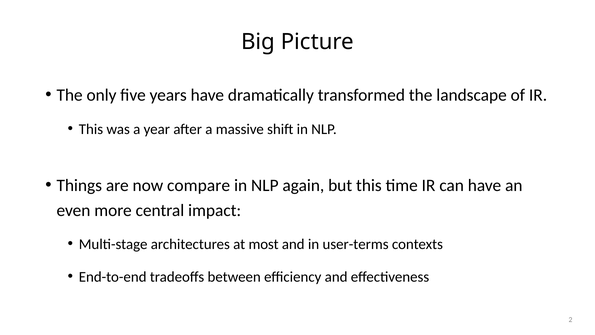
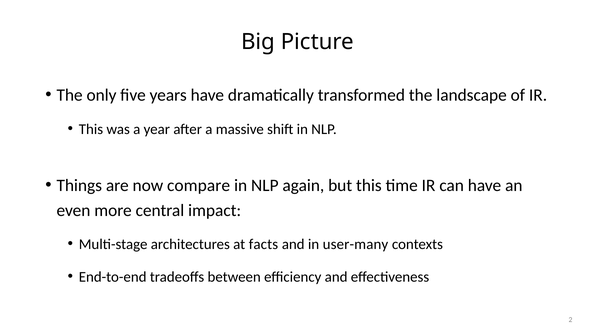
most: most -> facts (263, 244)
user-terms: user-terms -> user-many (355, 244)
